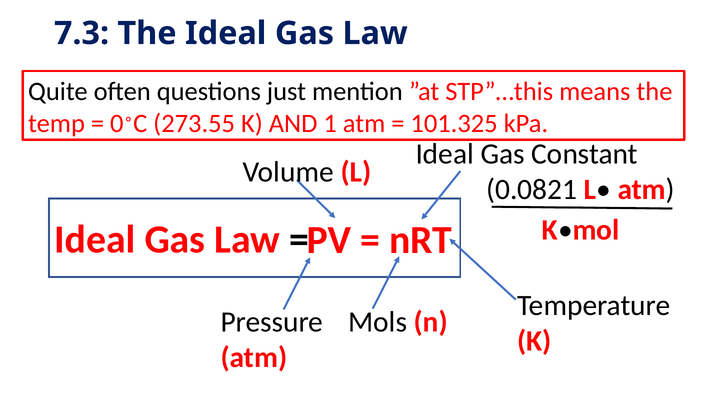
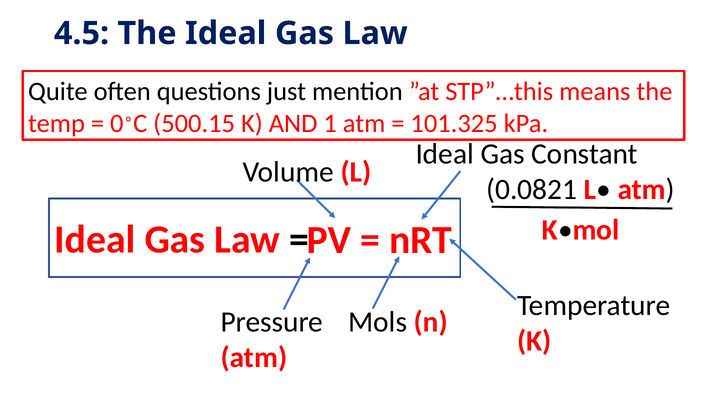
7.3: 7.3 -> 4.5 (82, 33)
273.55: 273.55 -> 500.15 (194, 123)
